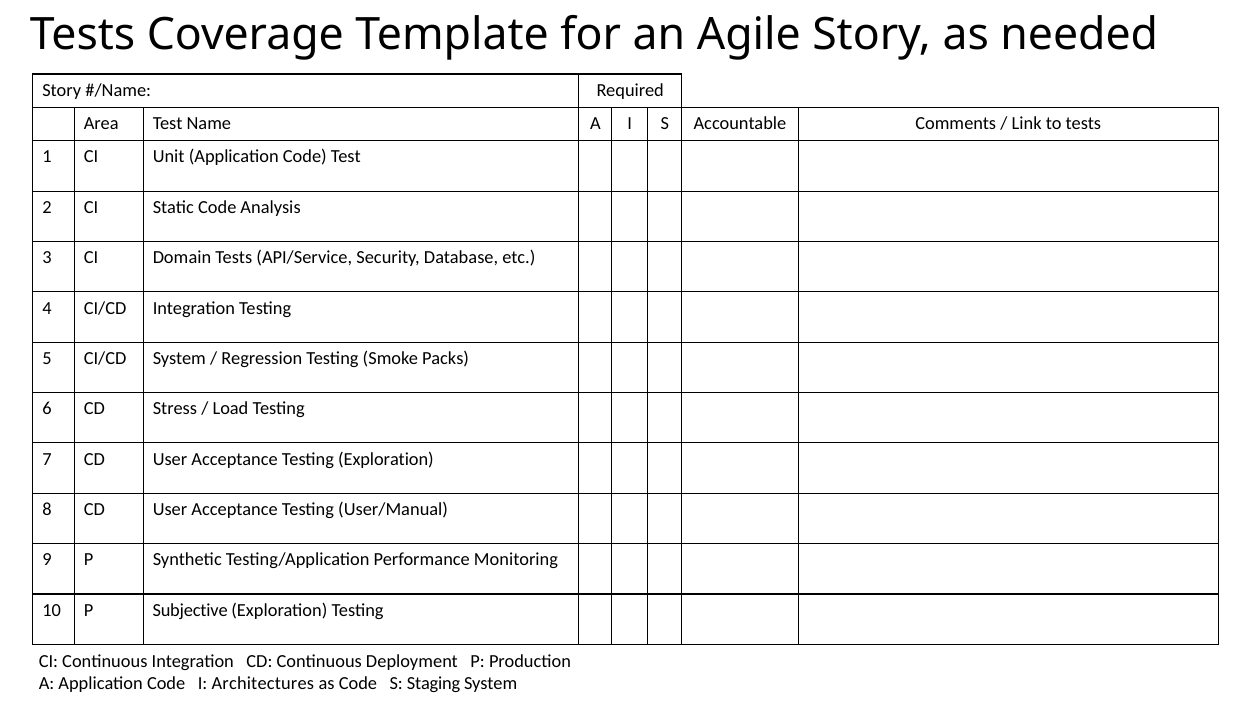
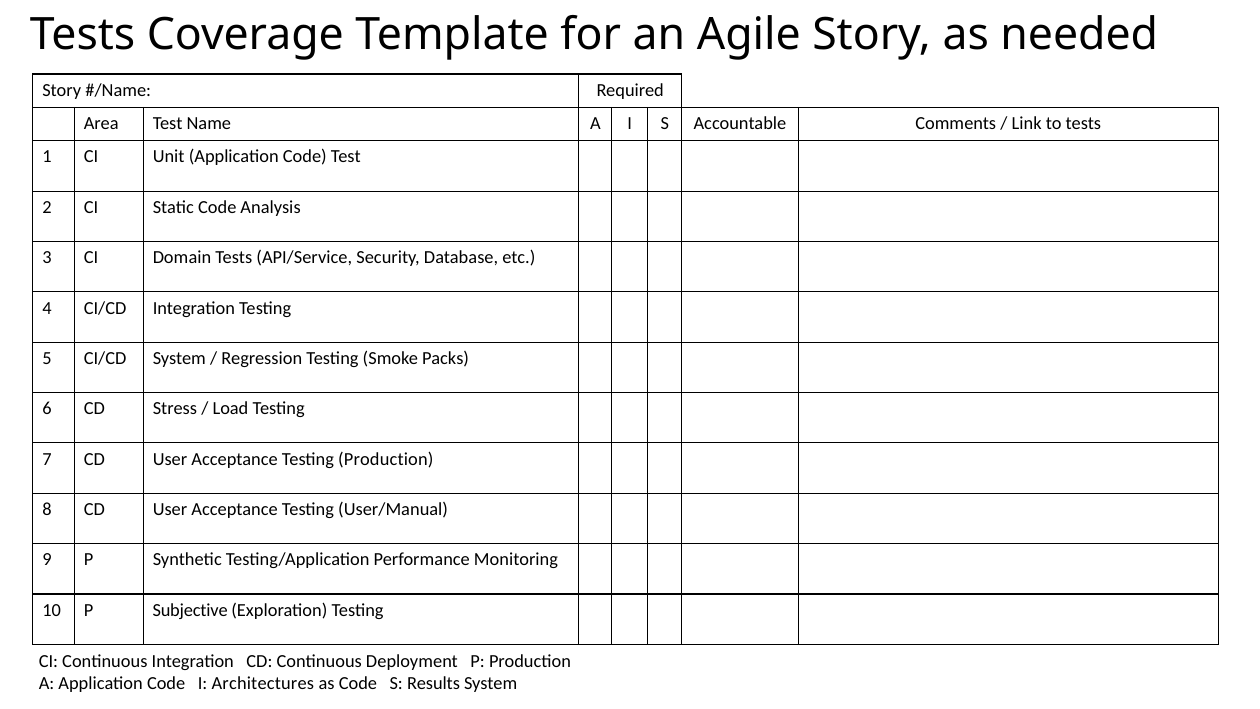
Testing Exploration: Exploration -> Production (386, 459)
Staging: Staging -> Results (434, 683)
